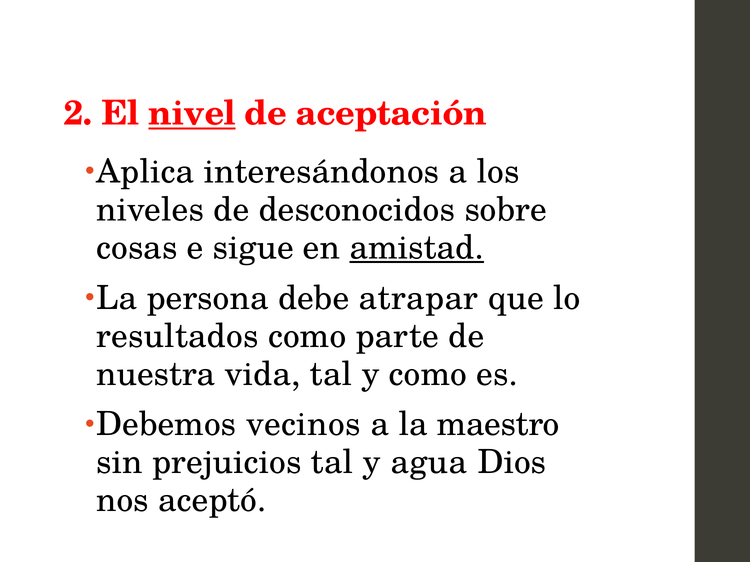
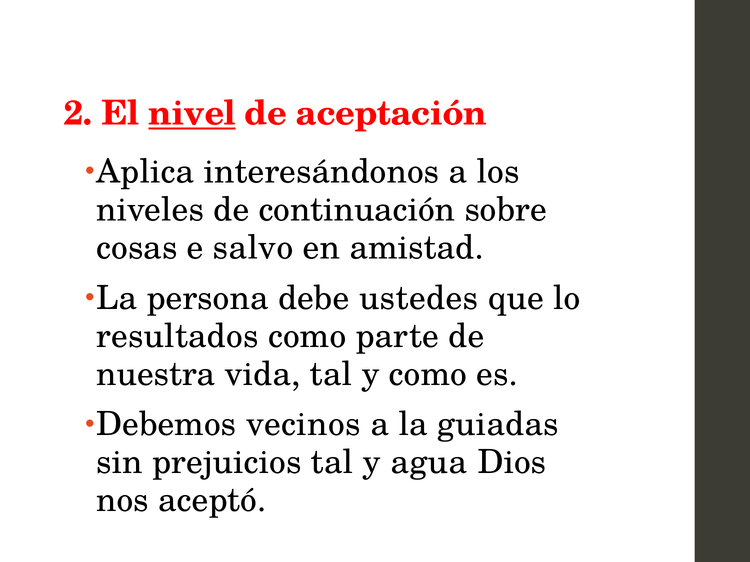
desconocidos: desconocidos -> continuación (357, 210)
sigue: sigue -> salvo (253, 248)
amistad underline: present -> none (417, 248)
atrapar: atrapar -> ustedes (419, 298)
maestro: maestro -> guiadas (498, 425)
